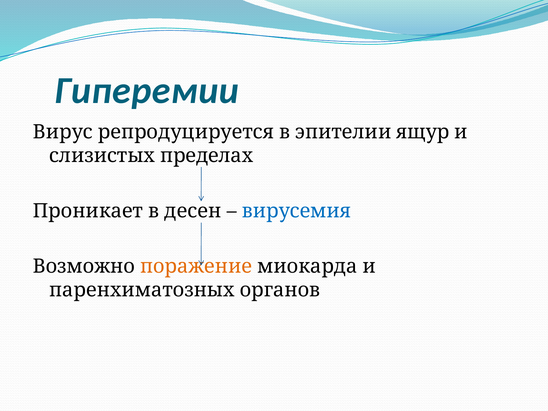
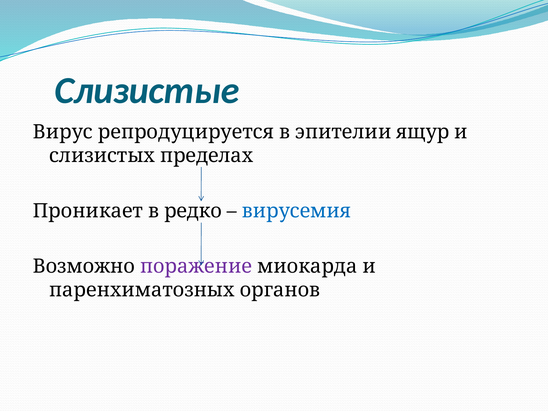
Гиперемии: Гиперемии -> Слизистые (147, 91)
десен: десен -> редко (193, 211)
поражение colour: orange -> purple (196, 266)
